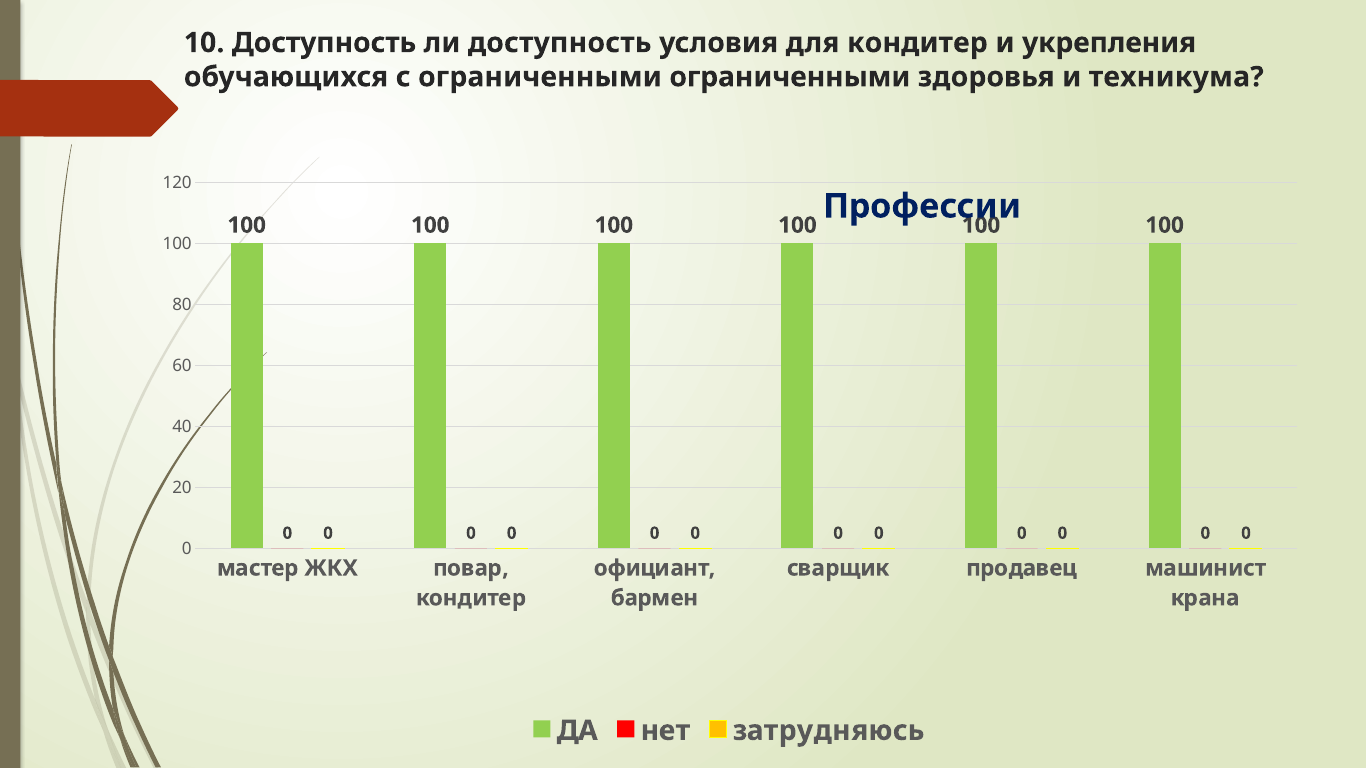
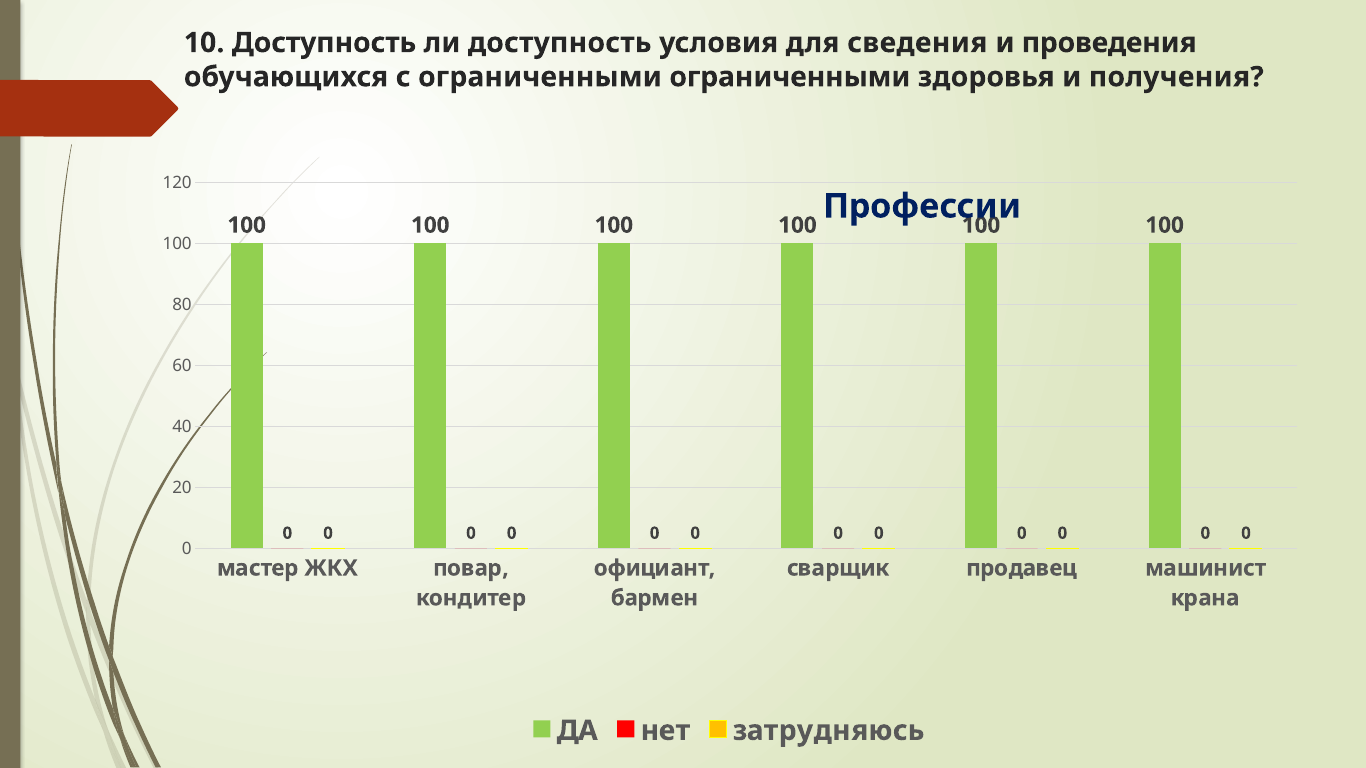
для кондитер: кондитер -> сведения (917, 43)
укрепления: укрепления -> проведения (1109, 43)
техникума: техникума -> получения (1176, 77)
